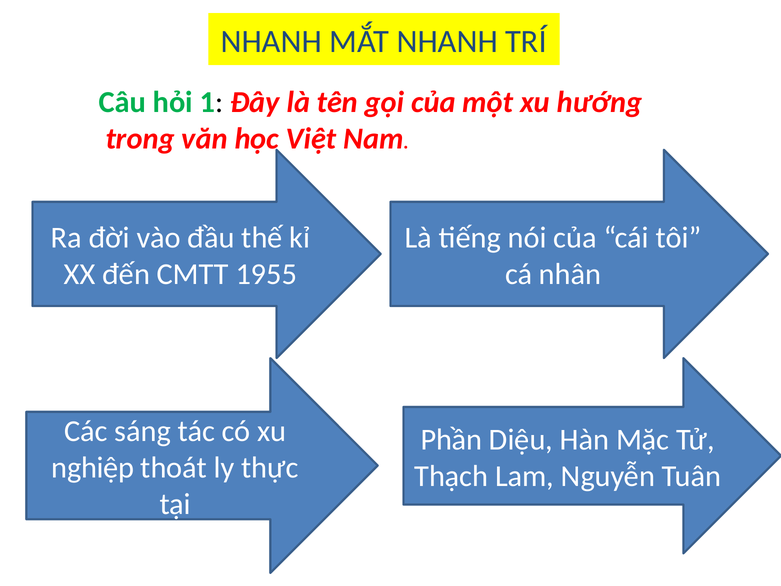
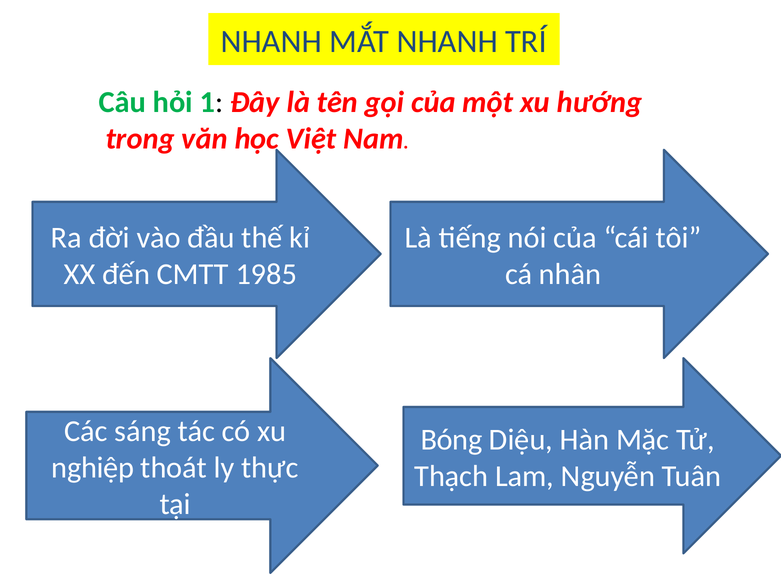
1955: 1955 -> 1985 (266, 274)
Phần: Phần -> Bóng (451, 439)
